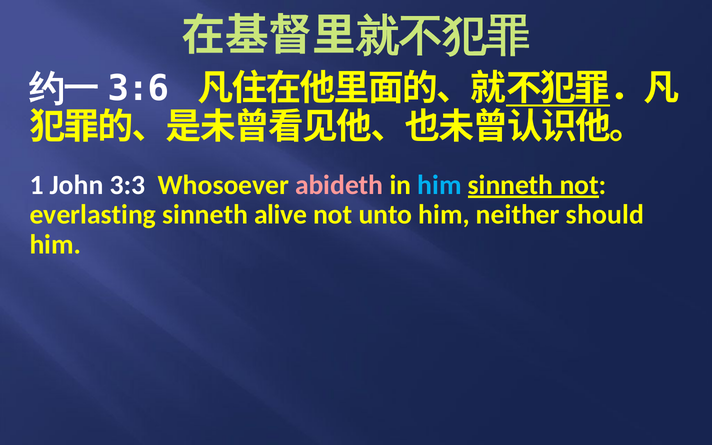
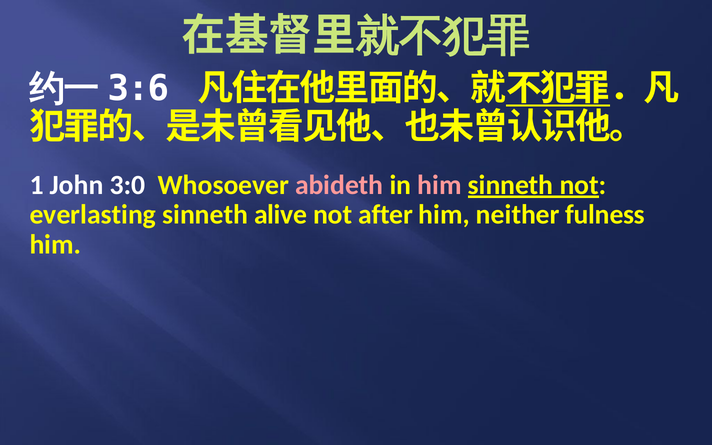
3:3: 3:3 -> 3:0 (128, 185)
him colour: light blue -> pink (440, 185)
unto: unto -> after (386, 215)
should: should -> fulness (605, 215)
